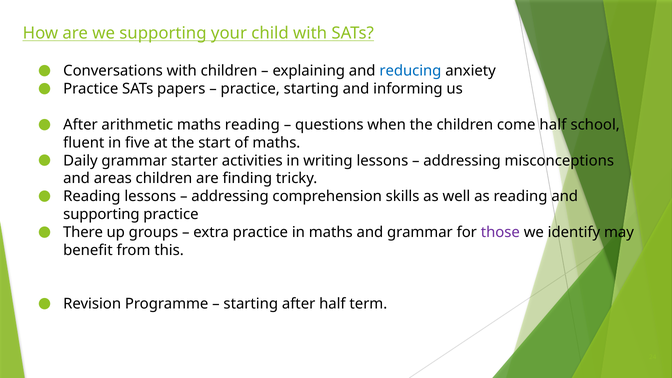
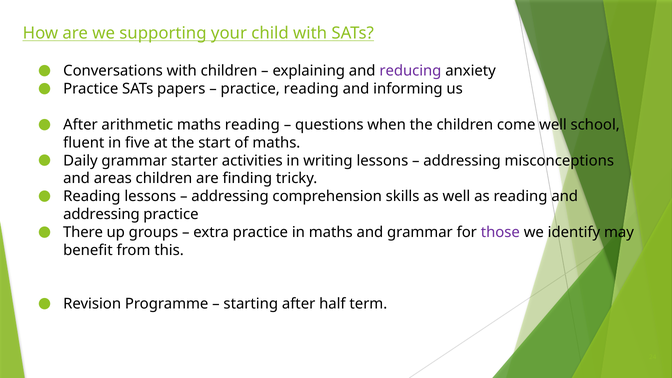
reducing colour: blue -> purple (410, 71)
practice starting: starting -> reading (311, 89)
come half: half -> well (553, 125)
supporting: supporting -> addressing (101, 214)
